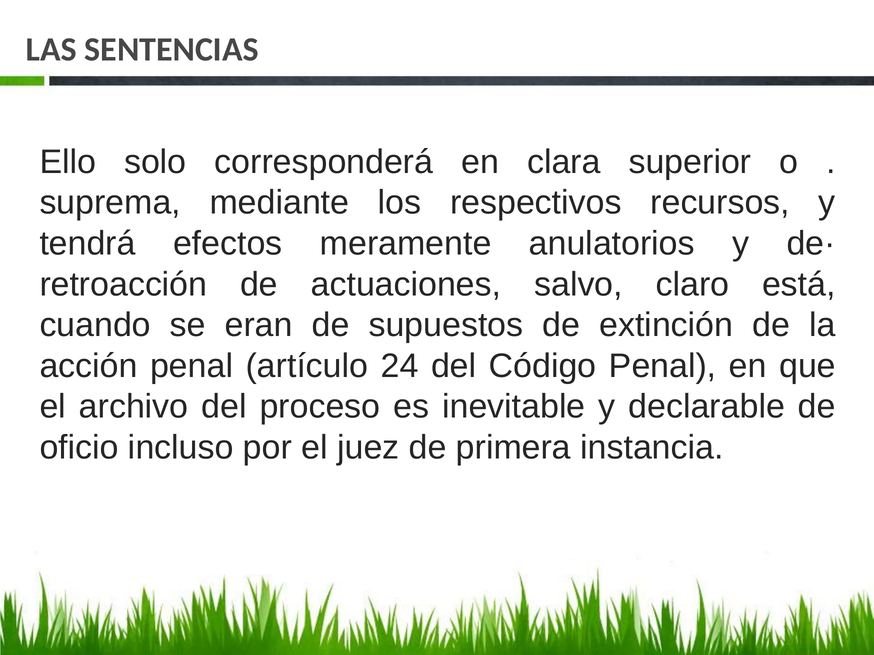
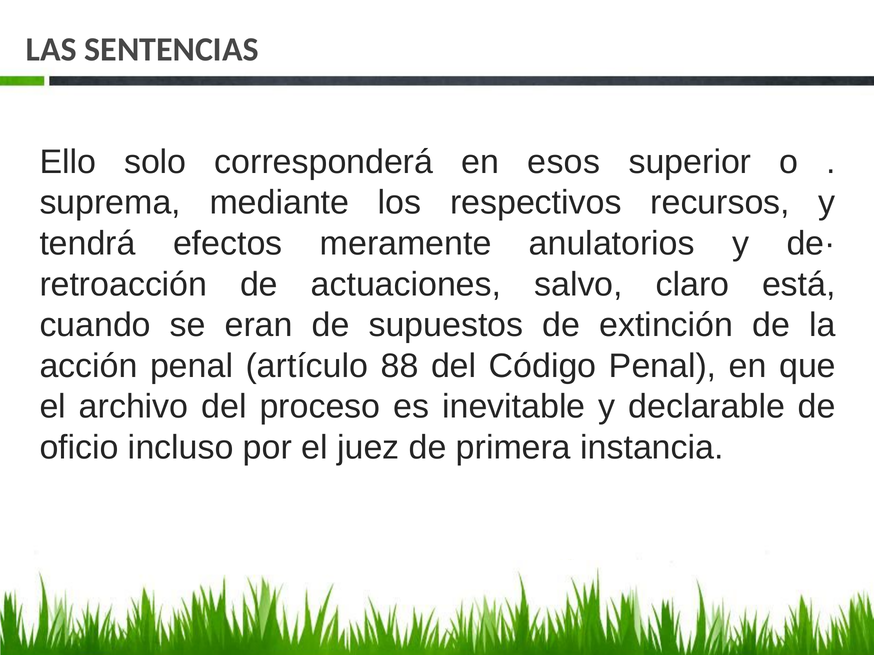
clara: clara -> esos (564, 162)
24: 24 -> 88 (400, 366)
